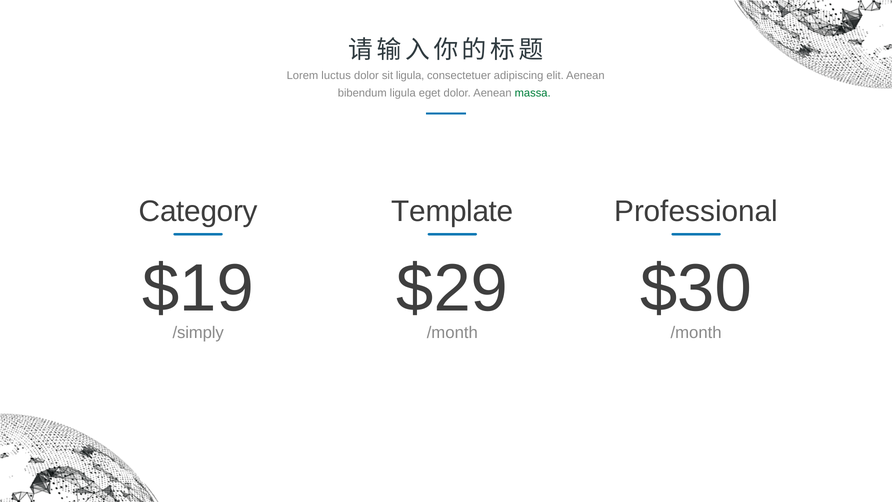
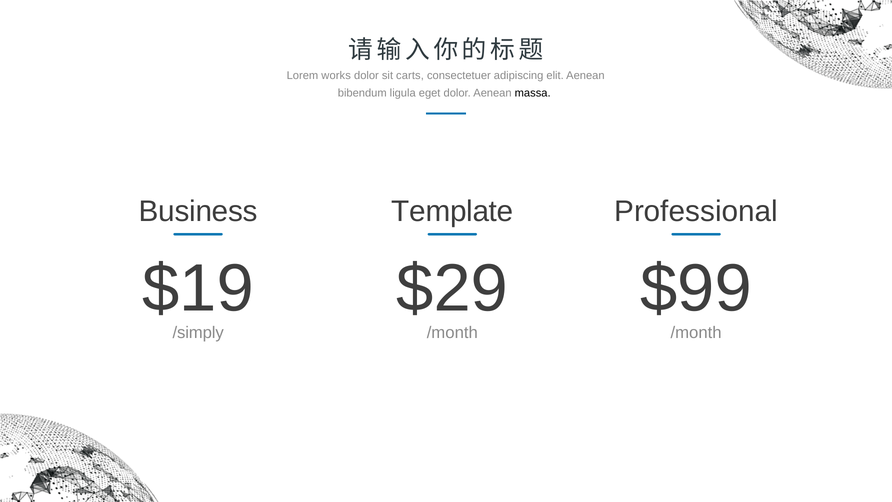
luctus: luctus -> works (336, 76)
sit ligula: ligula -> carts (410, 76)
massa colour: green -> black (533, 93)
Category: Category -> Business (198, 211)
$30: $30 -> $99 (696, 289)
